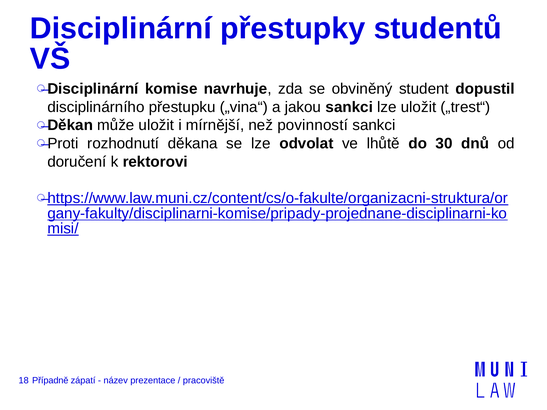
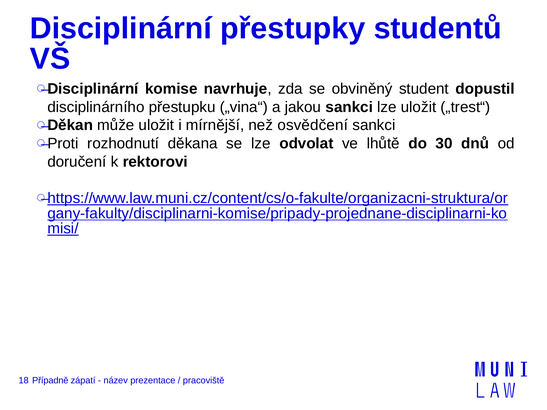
povinností: povinností -> osvědčení (313, 125)
